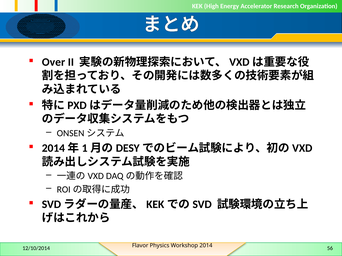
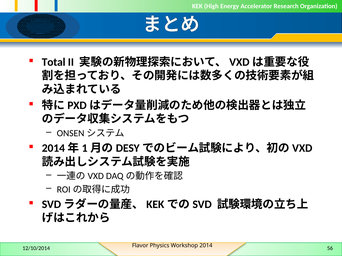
Over: Over -> Total (54, 62)
